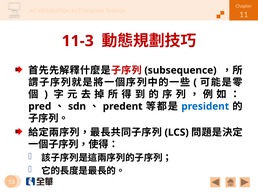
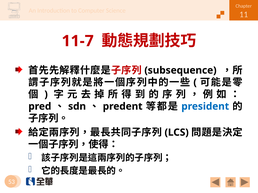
11-3: 11-3 -> 11-7 (78, 41)
